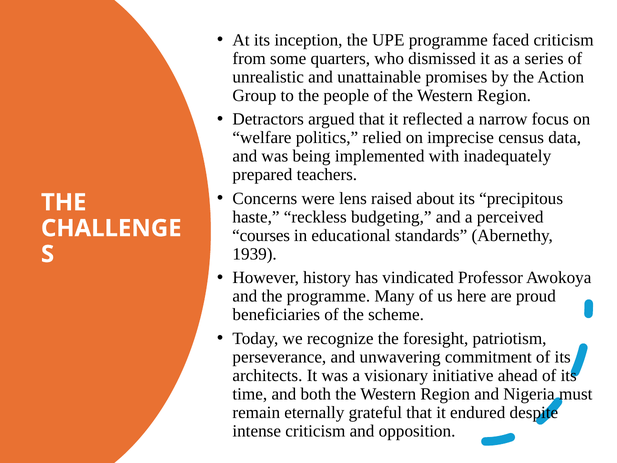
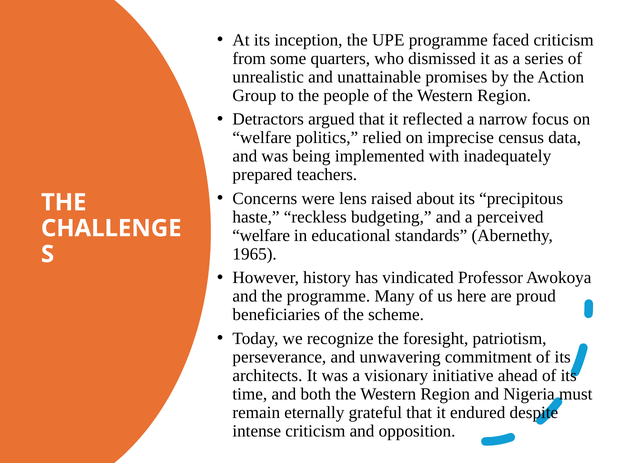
courses: courses -> welfare (261, 235)
1939: 1939 -> 1965 (255, 254)
